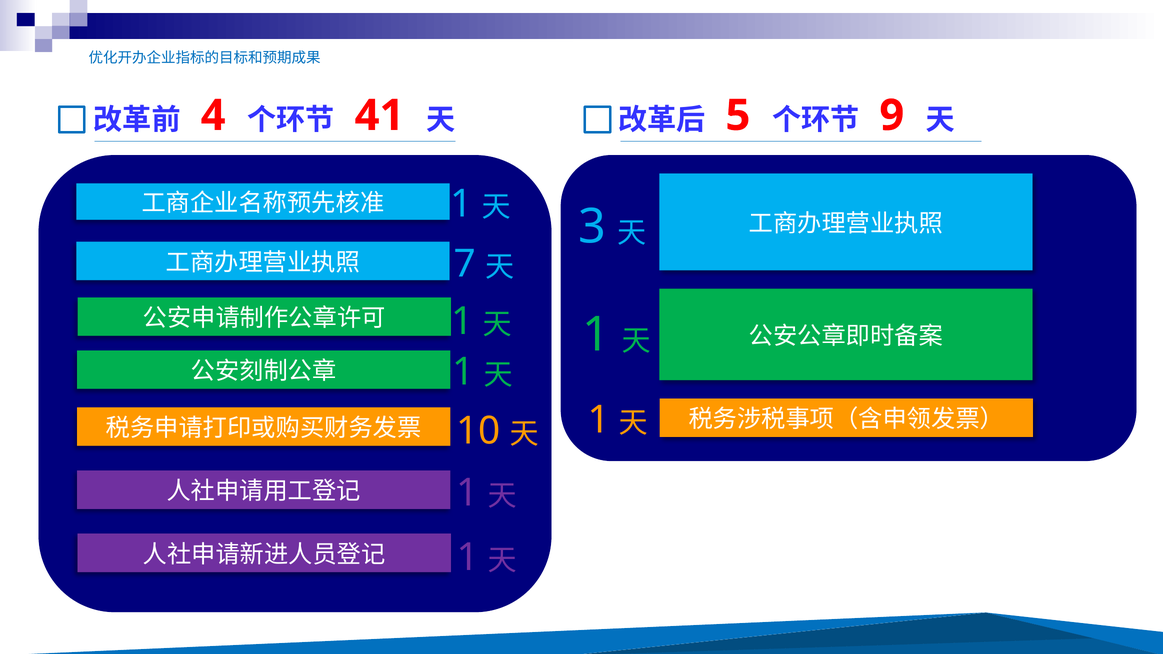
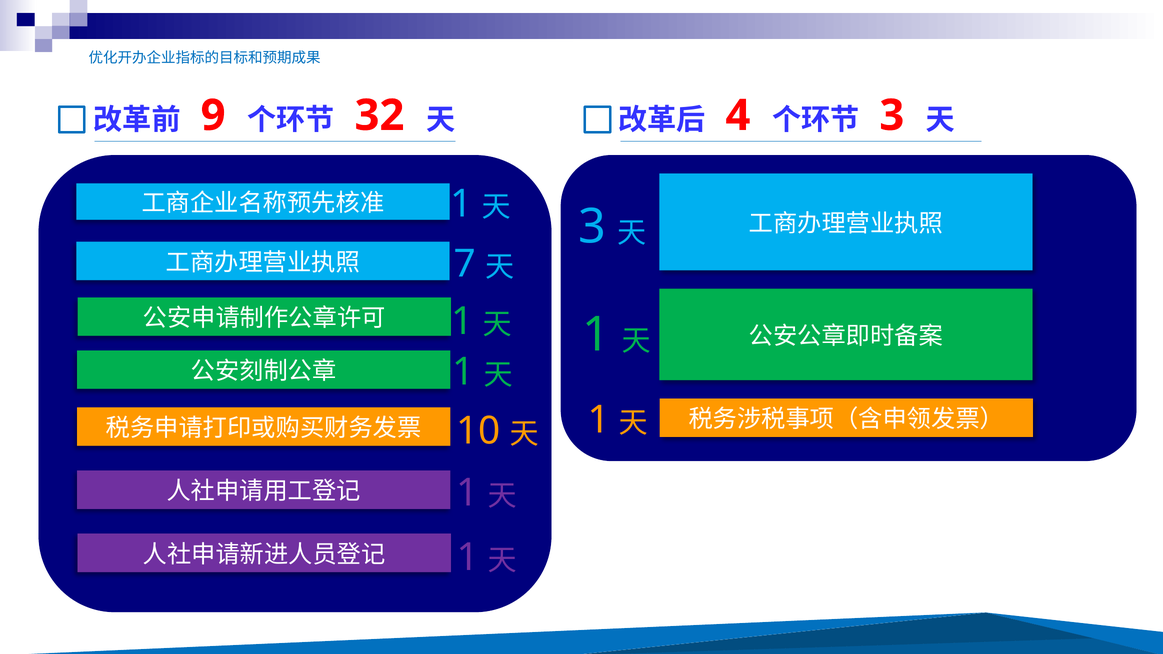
4: 4 -> 9 (213, 116)
41: 41 -> 32 (379, 116)
5: 5 -> 4 (738, 116)
9: 9 -> 3 (892, 116)
